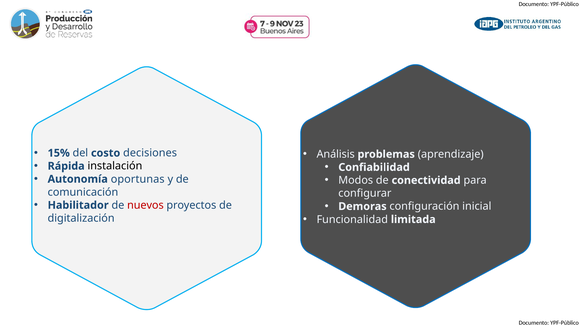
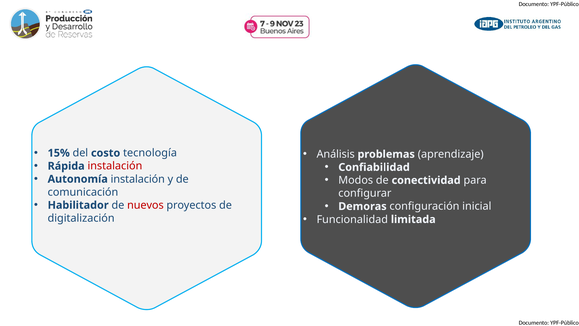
decisiones: decisiones -> tecnología (150, 153)
instalación colour: black -> red (115, 166)
Autonomía oportunas: oportunas -> instalación (138, 179)
